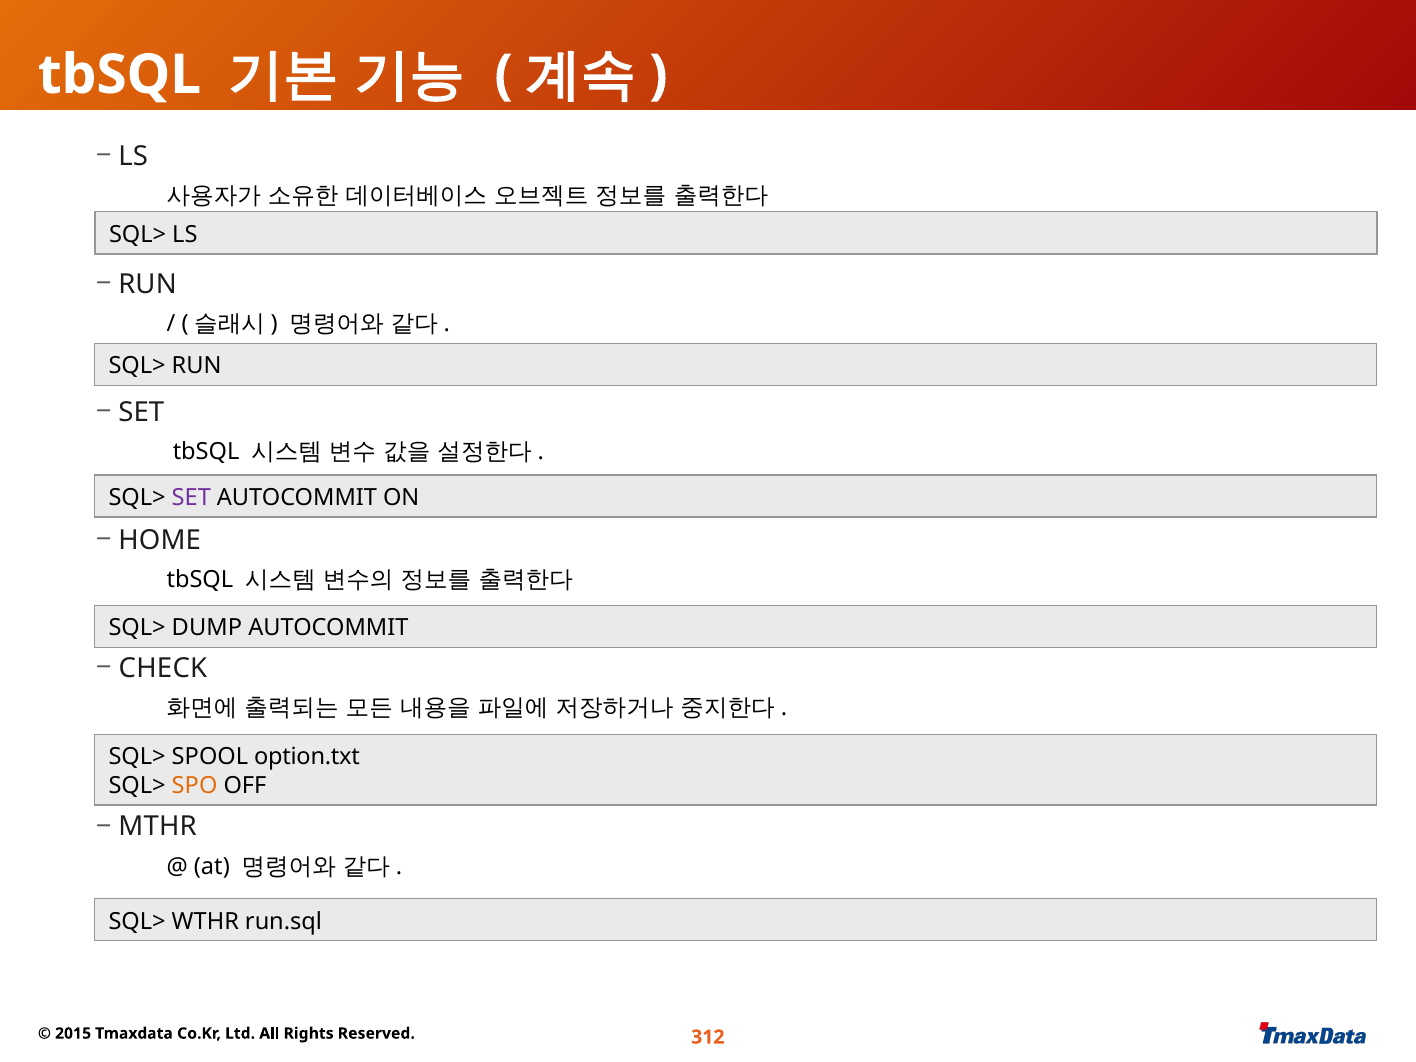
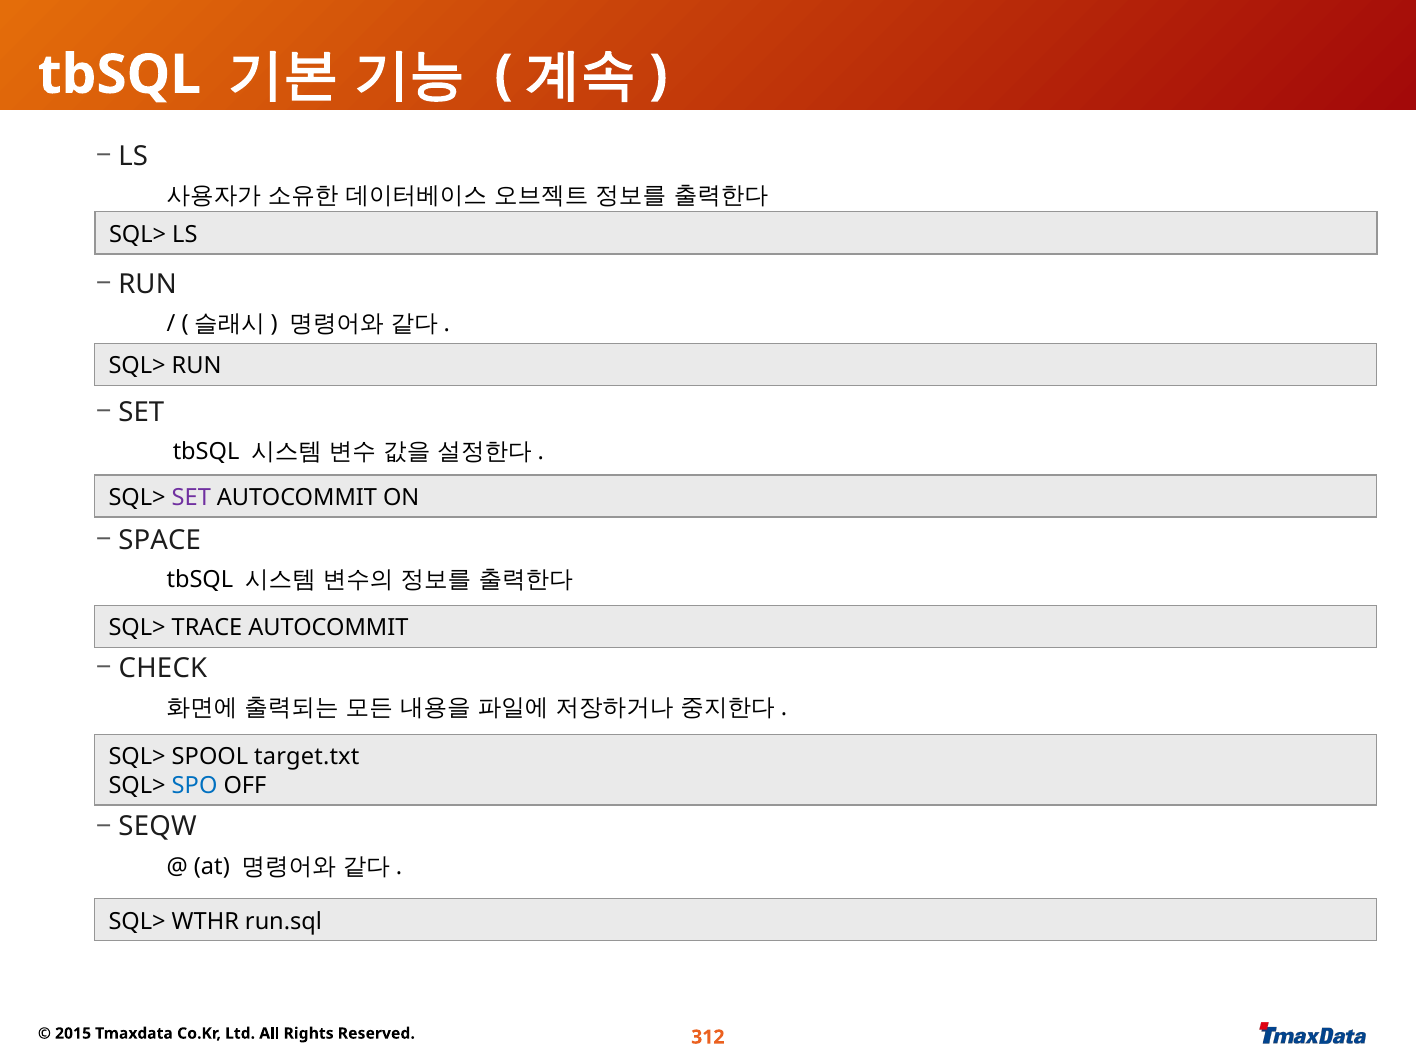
HOME: HOME -> SPACE (160, 540)
DUMP: DUMP -> TRACE (207, 628)
option.txt: option.txt -> target.txt (307, 757)
SPO colour: orange -> blue (195, 785)
MTHR: MTHR -> SEQW (158, 827)
